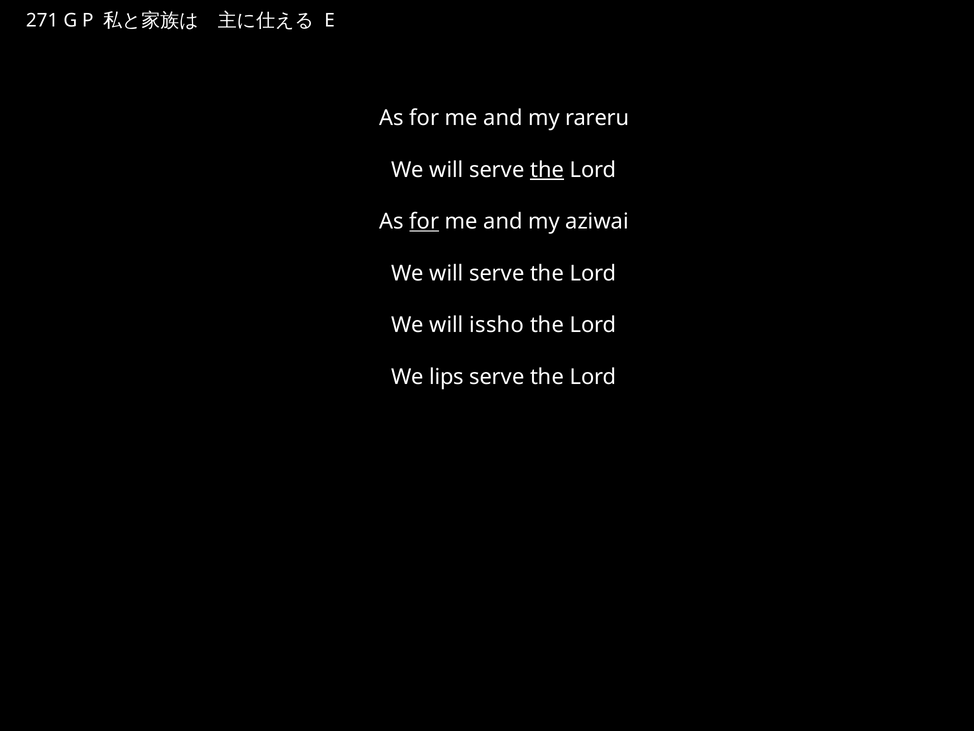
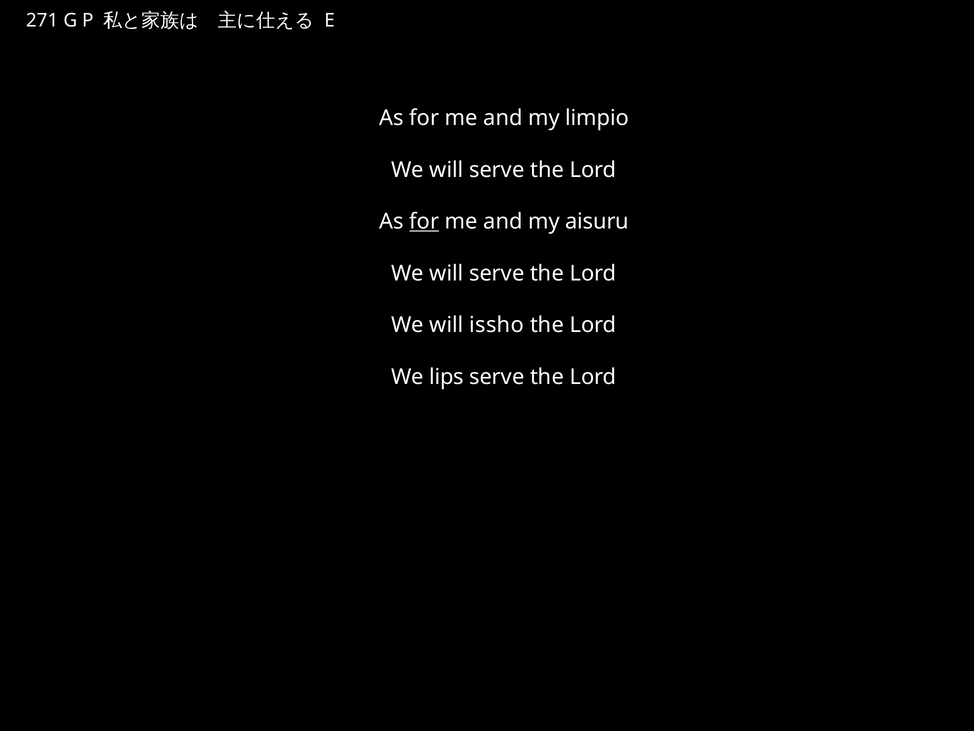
rareru: rareru -> limpio (597, 118)
the underline: present -> none (547, 170)
aziwai: aziwai -> aisuru (597, 221)
